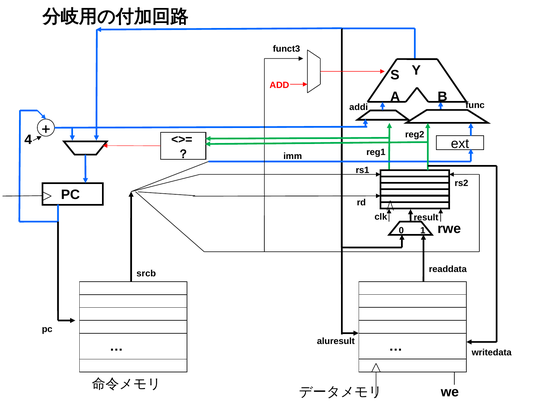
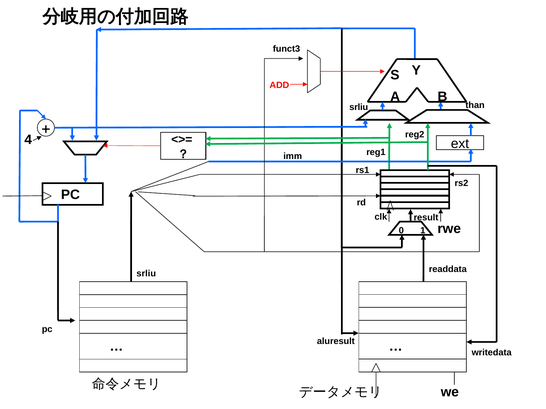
func: func -> than (475, 105)
addi: addi -> srliu (359, 107)
srcb: srcb -> srliu (146, 274)
